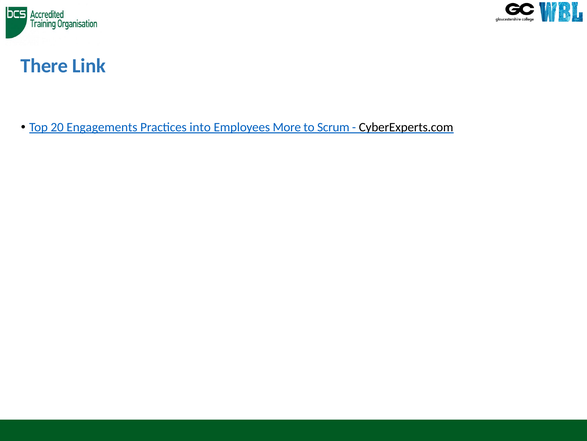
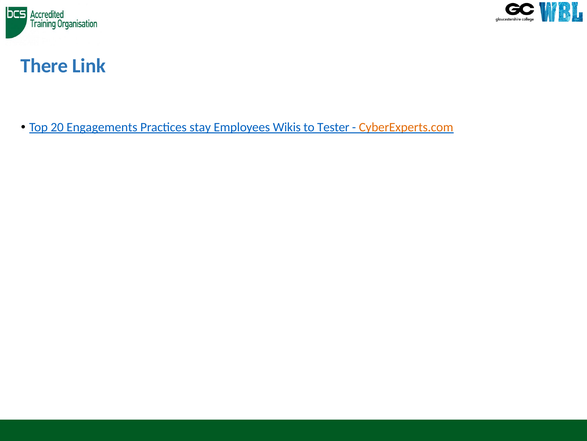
into: into -> stay (200, 127)
More: More -> Wikis (287, 127)
Scrum: Scrum -> Tester (333, 127)
CyberExperts.com colour: black -> orange (406, 127)
